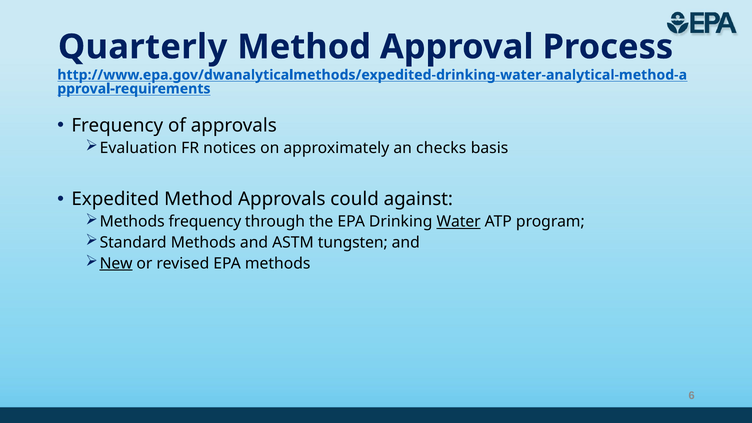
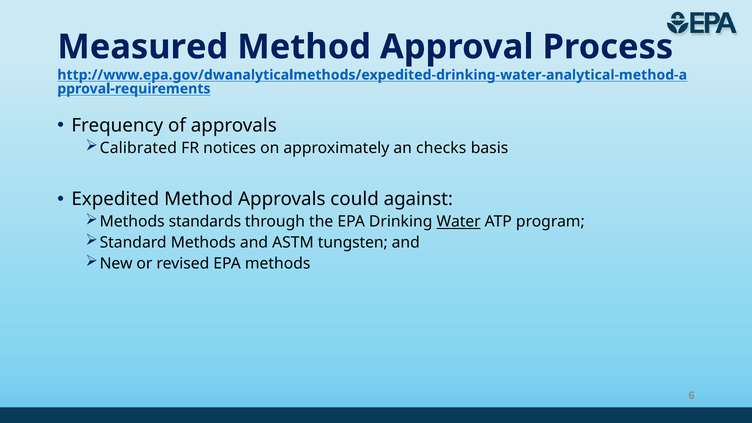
Quarterly: Quarterly -> Measured (143, 47)
Evaluation: Evaluation -> Calibrated (138, 148)
Methods frequency: frequency -> standards (205, 222)
New underline: present -> none (116, 263)
